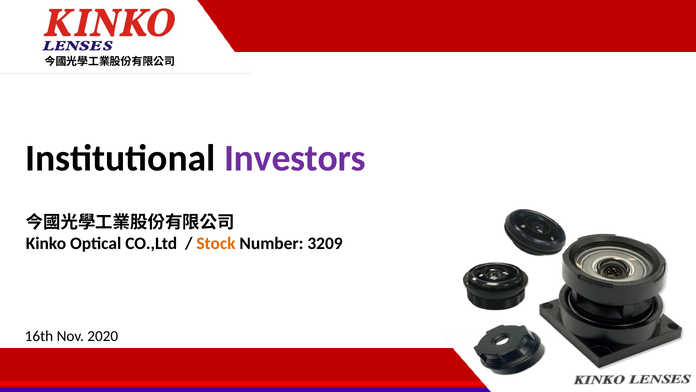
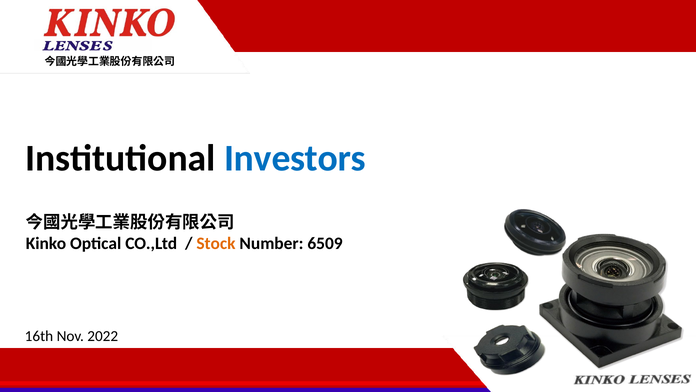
Investors colour: purple -> blue (295, 158)
3209: 3209 -> 6509 (325, 243)
2020: 2020 -> 2022 (103, 336)
